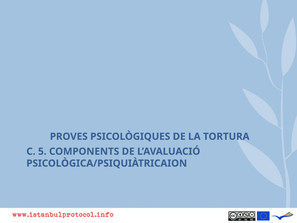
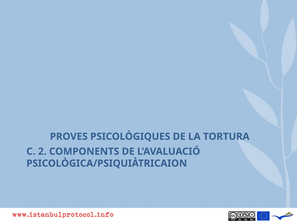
5: 5 -> 2 (42, 151)
